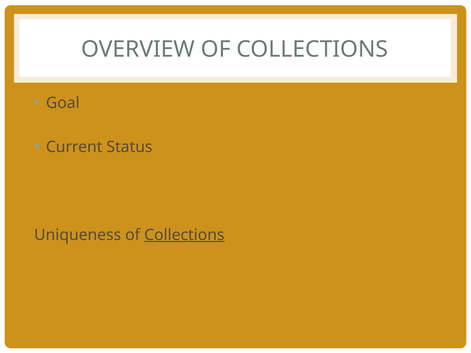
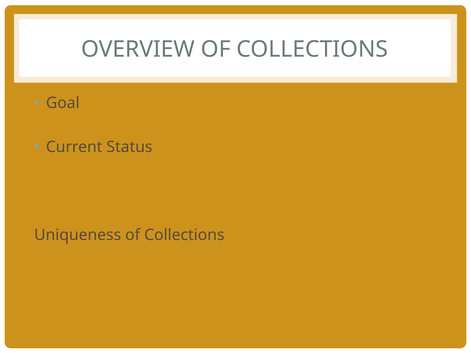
Collections underline: present -> none (184, 235)
